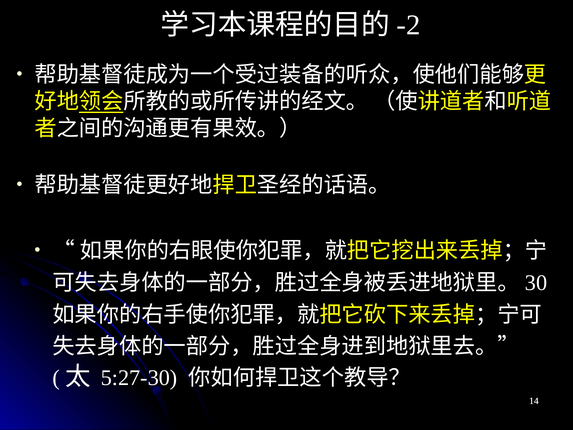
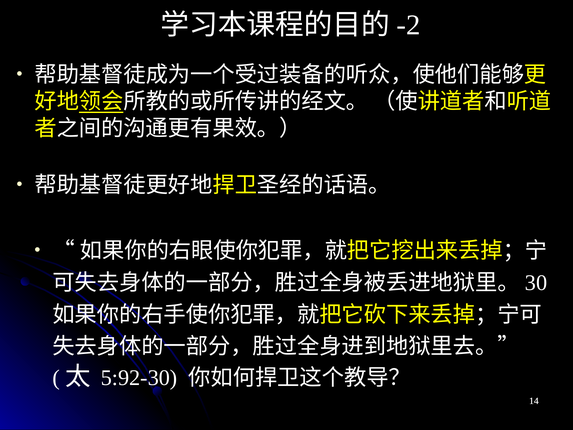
5:27-30: 5:27-30 -> 5:92-30 (139, 378)
